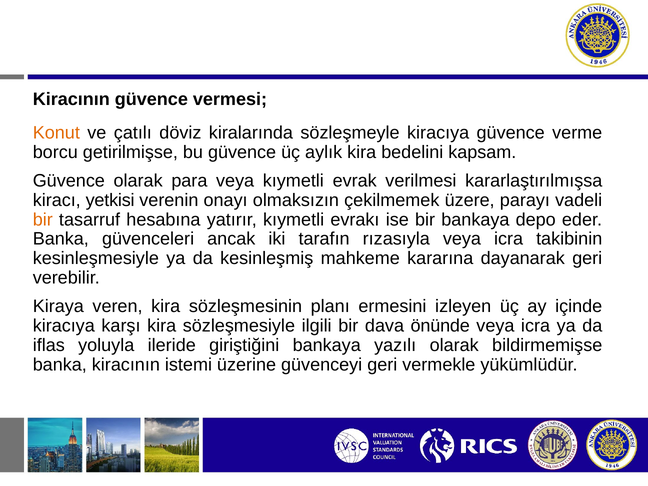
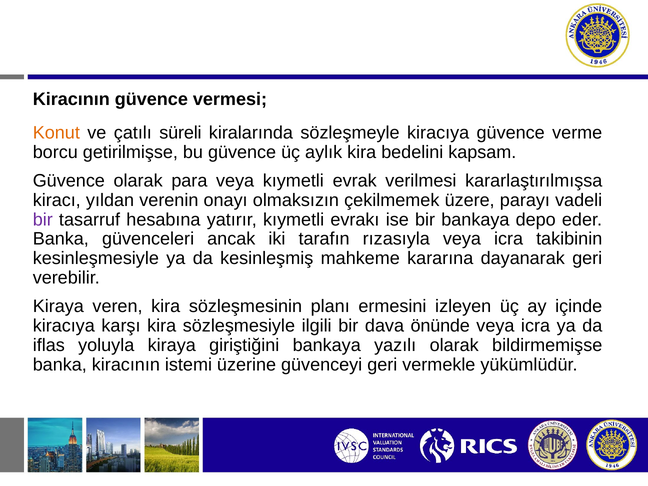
döviz: döviz -> süreli (180, 133)
yetkisi: yetkisi -> yıldan (110, 200)
bir colour: orange -> purple (43, 220)
yoluyla ileride: ileride -> kiraya (172, 345)
